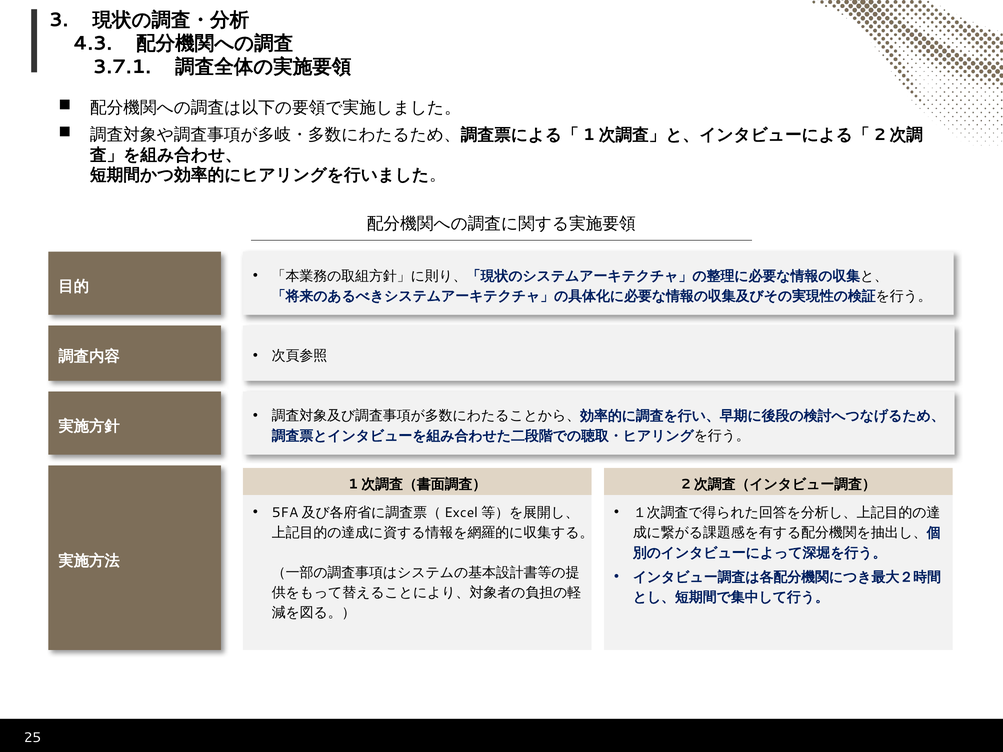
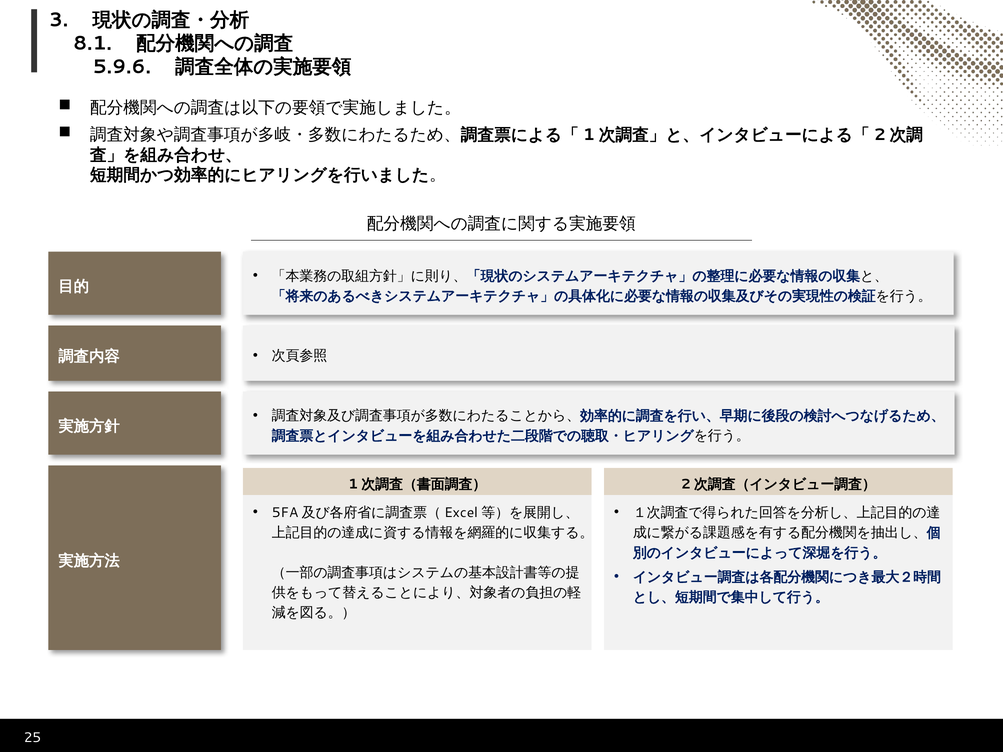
4.3: 4.3 -> 8.1 (93, 43)
3.7.1: 3.7.1 -> 5.9.6 (122, 67)
